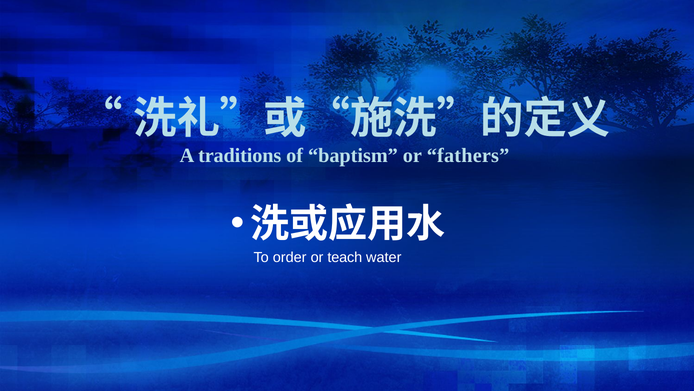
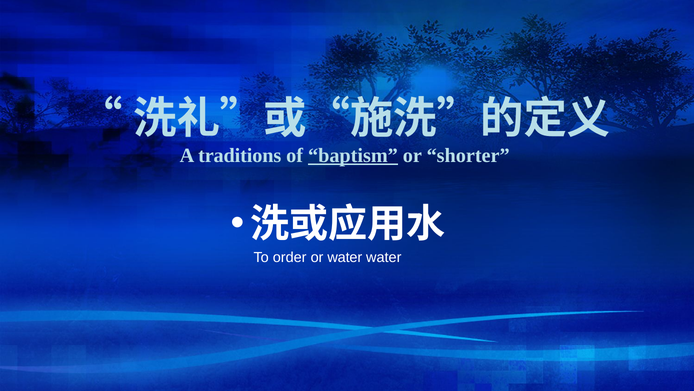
baptism underline: none -> present (353, 155)
fathers: fathers -> shorter (468, 155)
or teach: teach -> water (345, 257)
